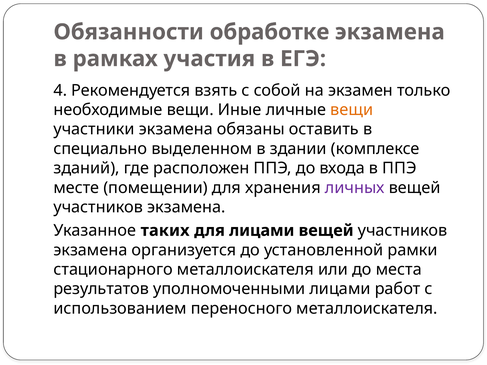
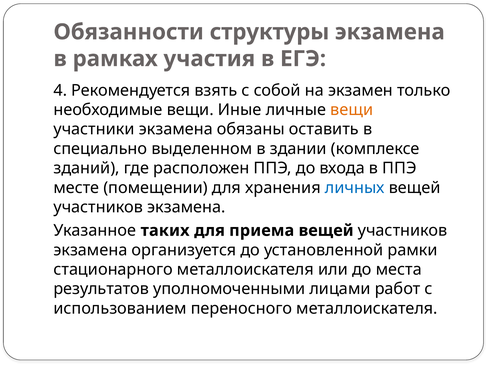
обработке: обработке -> структуры (270, 32)
личных colour: purple -> blue (355, 188)
для лицами: лицами -> приема (262, 231)
